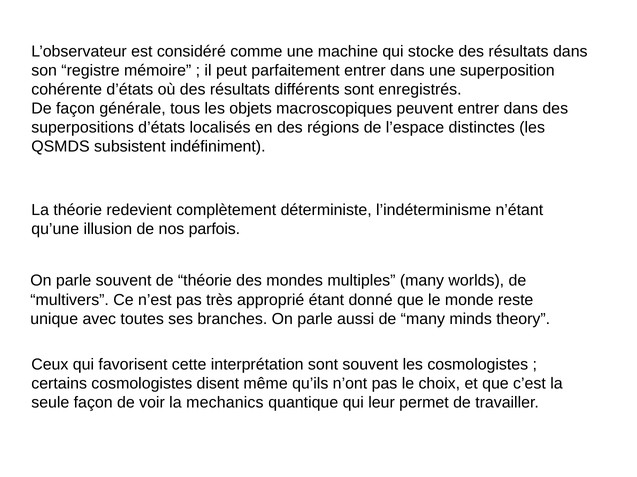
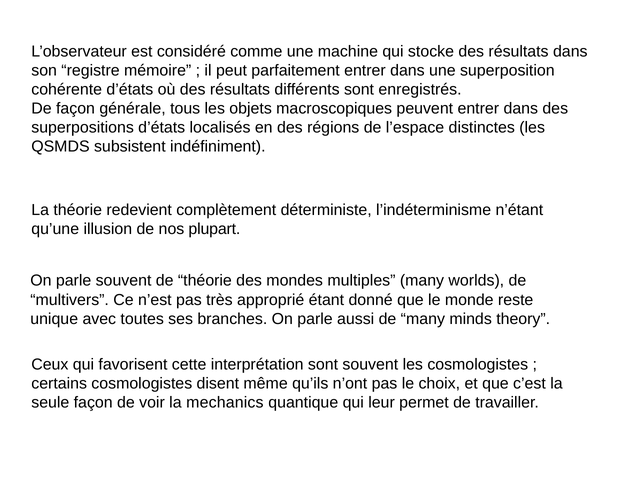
parfois: parfois -> plupart (214, 229)
